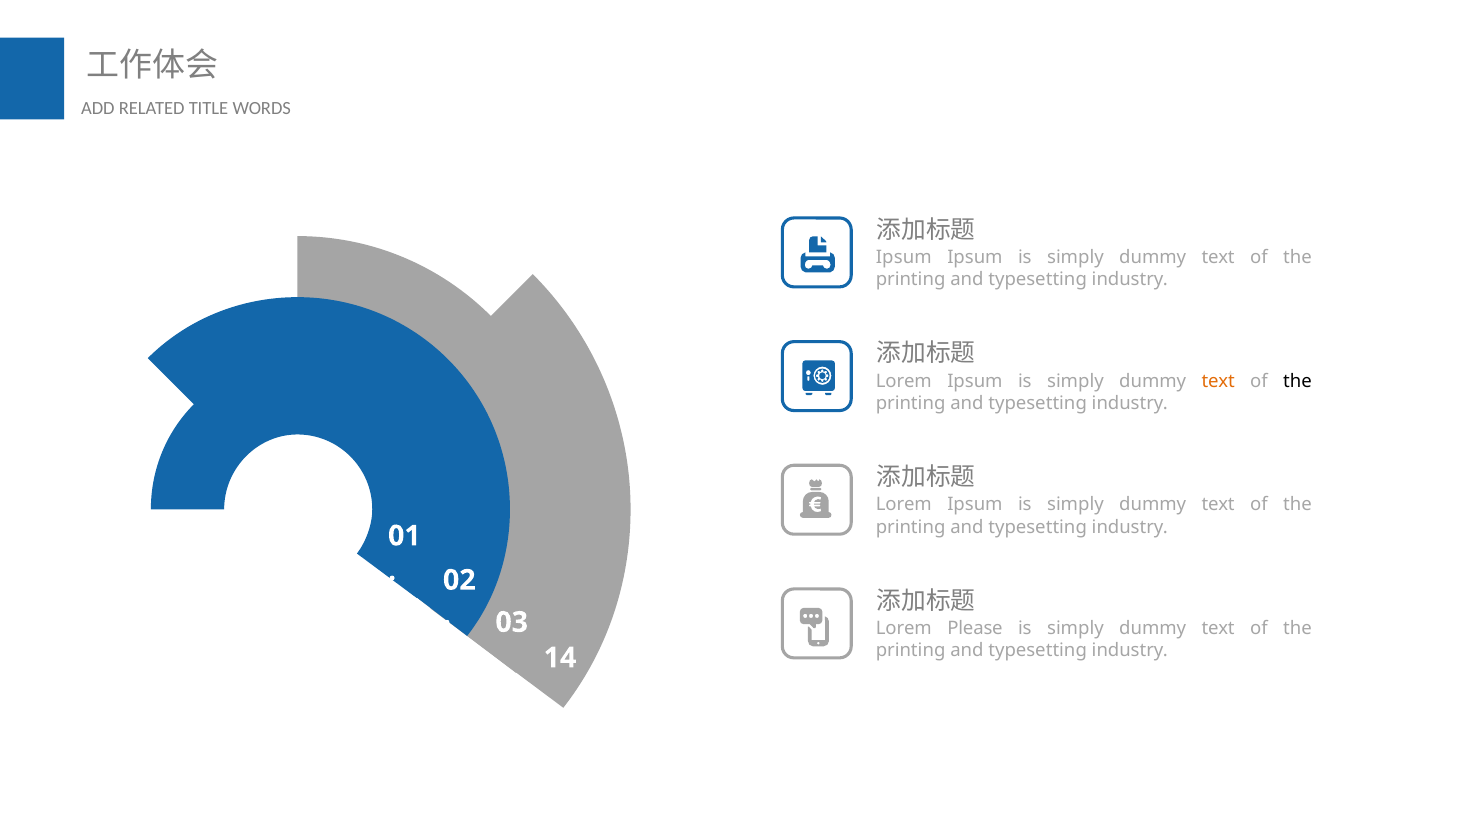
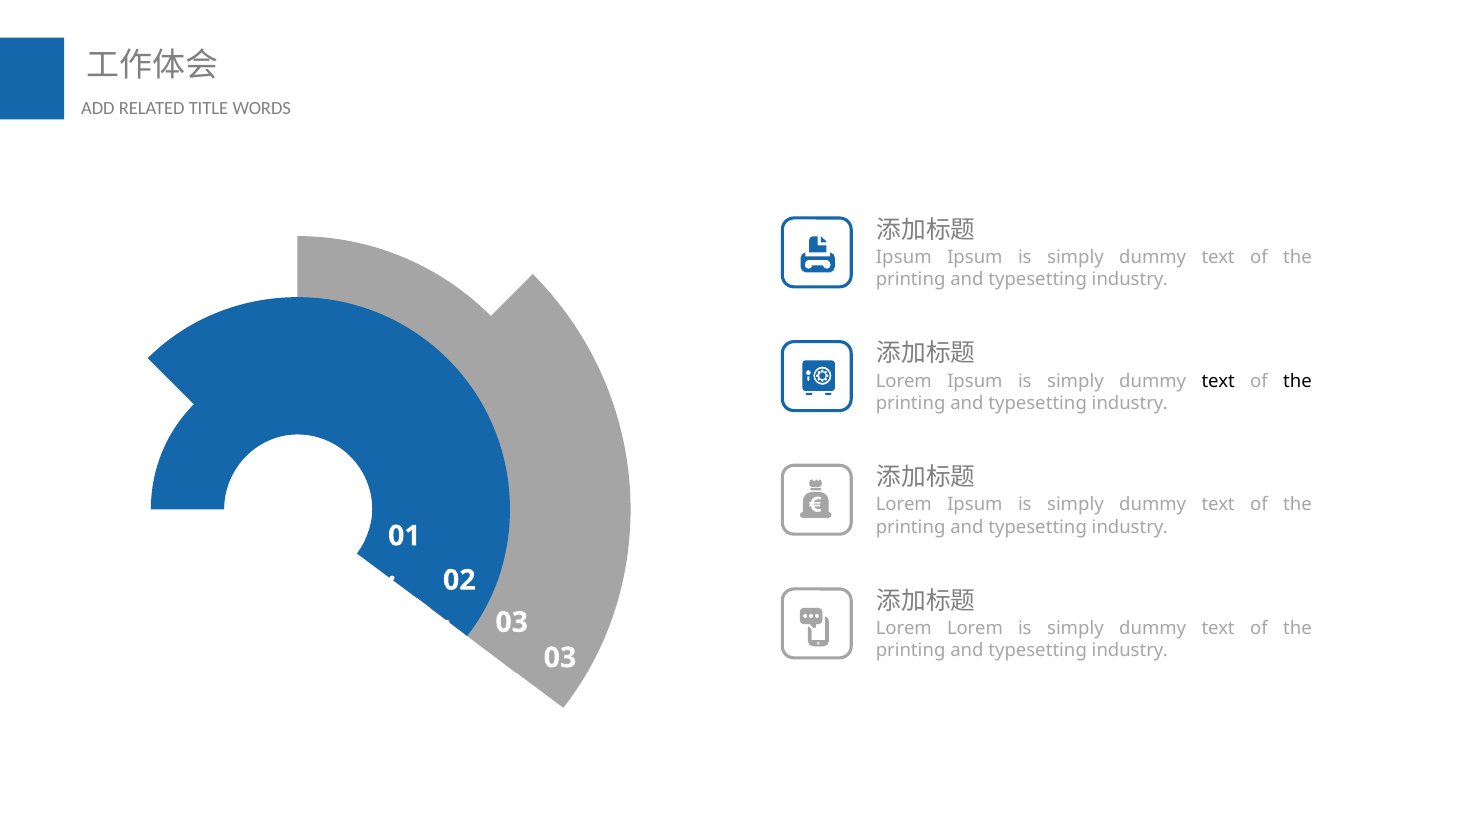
text colour: orange -> black (1218, 381)
Lorem Please: Please -> Lorem (975, 628)
14: 14 -> 03 (560, 657)
